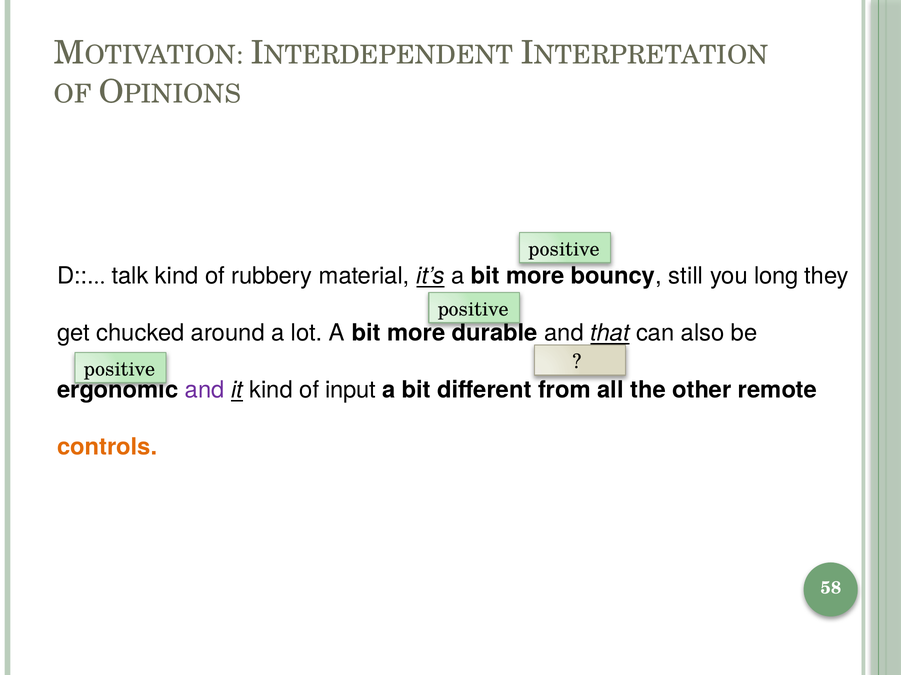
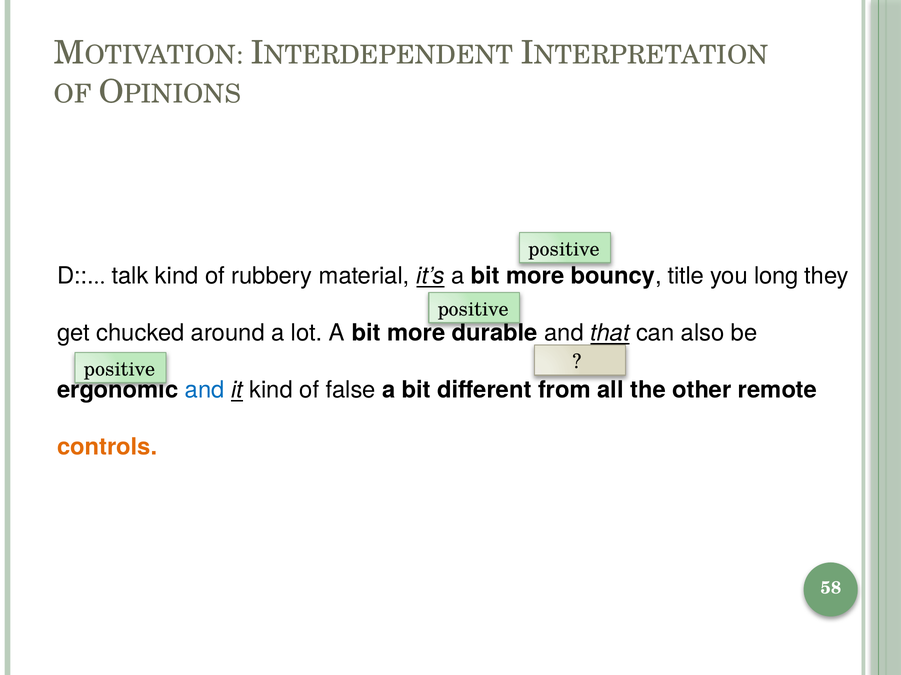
still: still -> title (686, 276)
and colour: purple -> blue (205, 390)
input: input -> false (351, 390)
